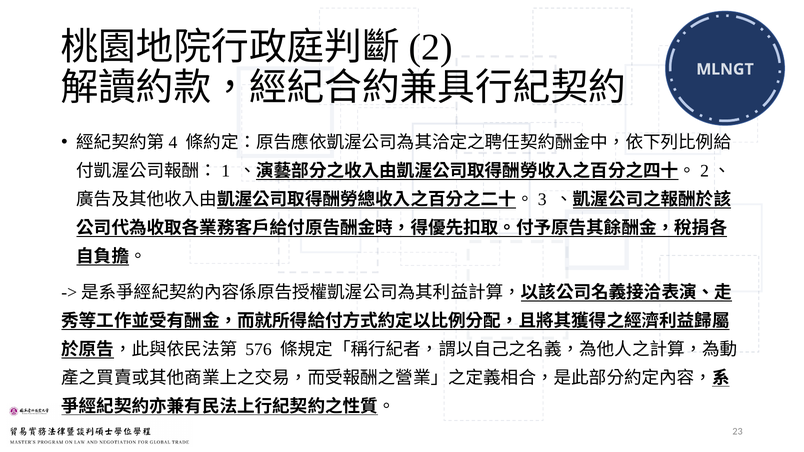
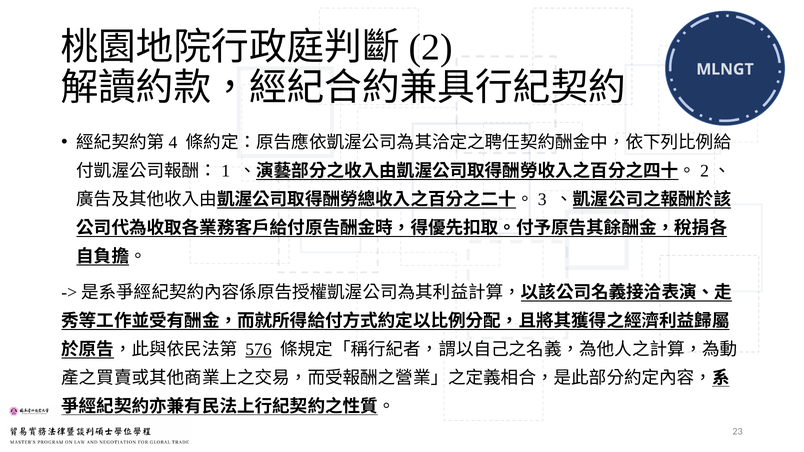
576 underline: none -> present (258, 350)
